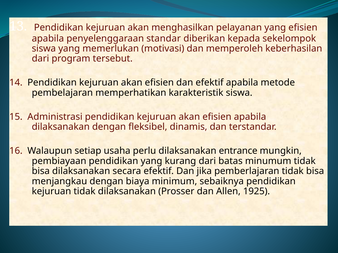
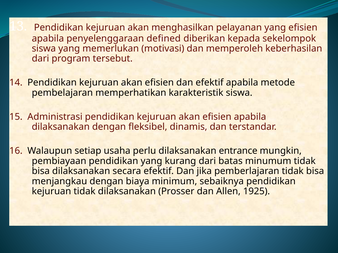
standar: standar -> defined (164, 38)
